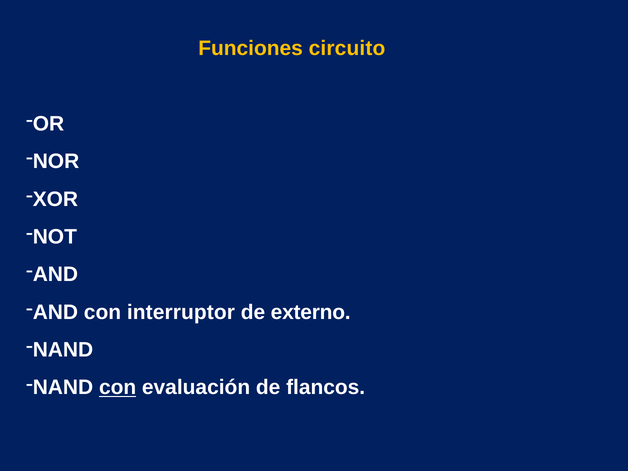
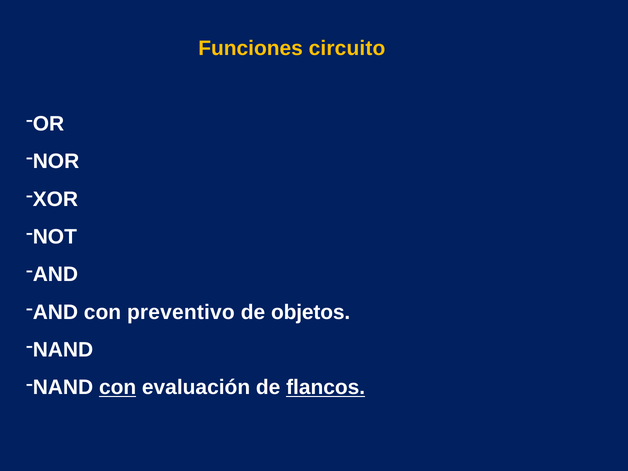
interruptor: interruptor -> preventivo (181, 312)
externo: externo -> objetos (311, 312)
flancos underline: none -> present (326, 388)
